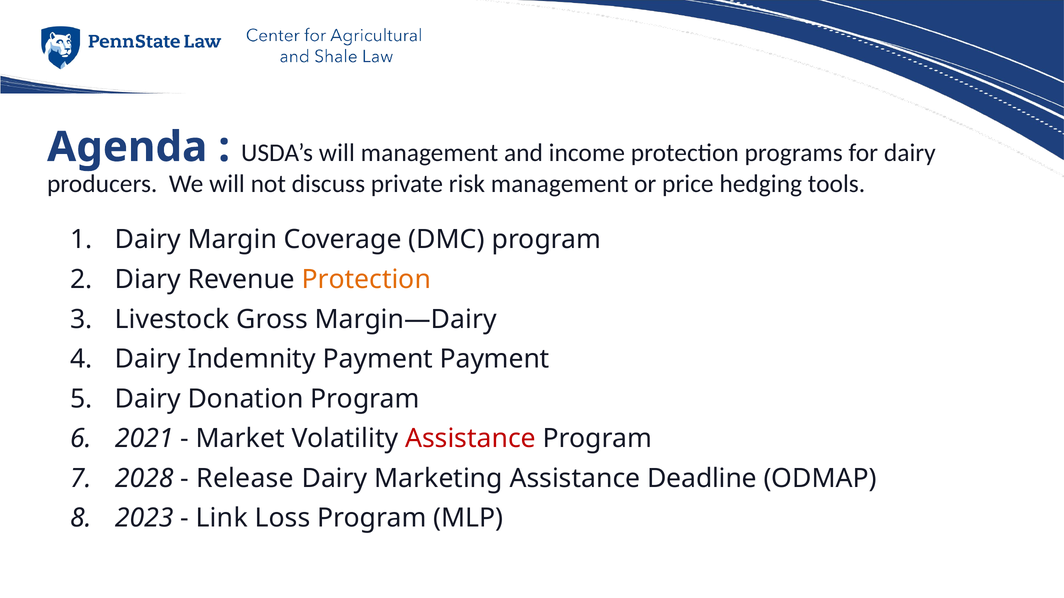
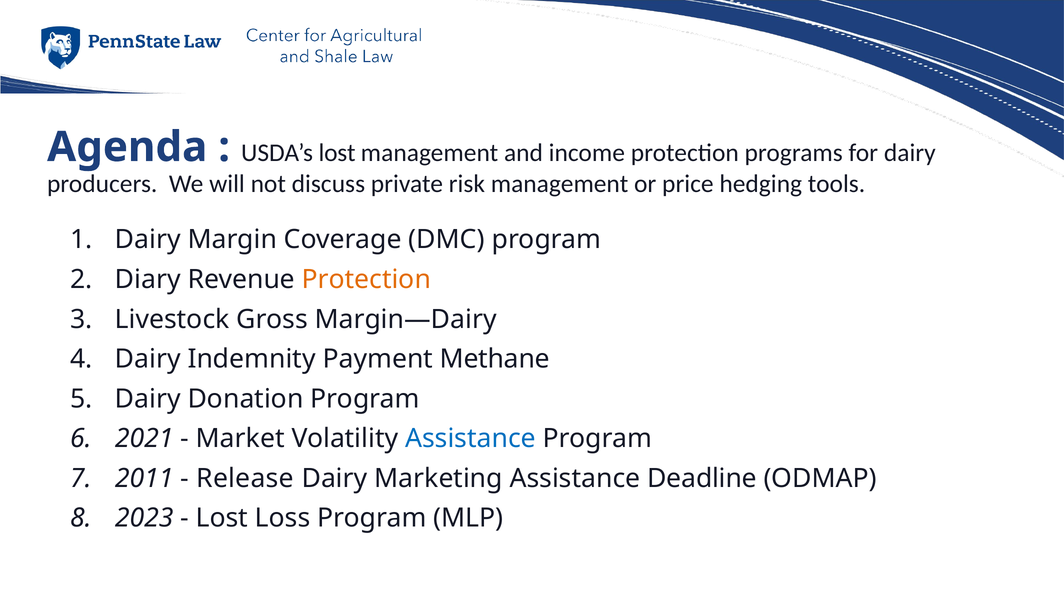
USDA’s will: will -> lost (337, 153)
Payment Payment: Payment -> Methane (495, 359)
Assistance colour: red -> blue (470, 439)
2028: 2028 -> 2011 (144, 479)
Link: Link -> Lost (222, 519)
